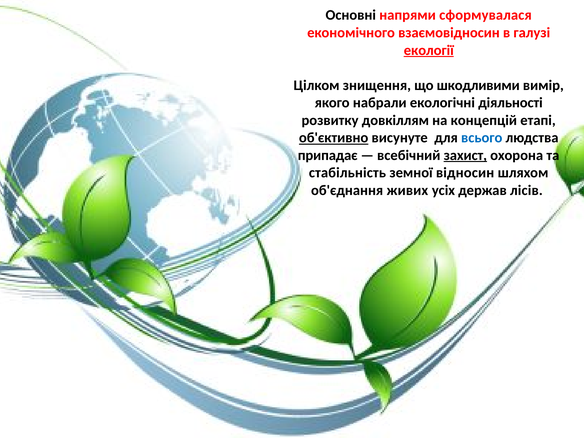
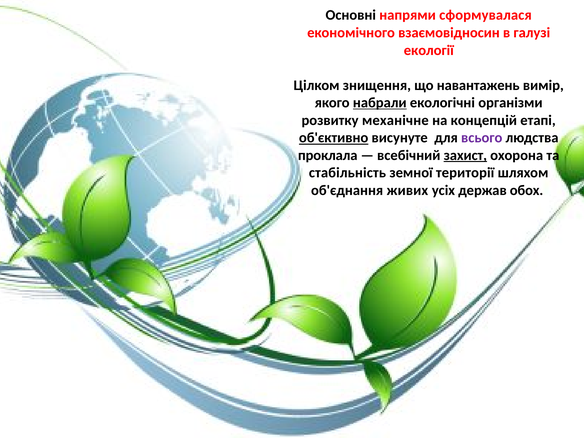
екології underline: present -> none (429, 50)
шкодливими: шкодливими -> навантажень (478, 85)
набрали underline: none -> present (380, 103)
діяльності: діяльності -> організми (510, 103)
довкіллям: довкіллям -> механічне (395, 120)
всього colour: blue -> purple (482, 138)
припадає: припадає -> проклала (328, 155)
відносин: відносин -> території (465, 173)
лісів: лісів -> обох (527, 190)
